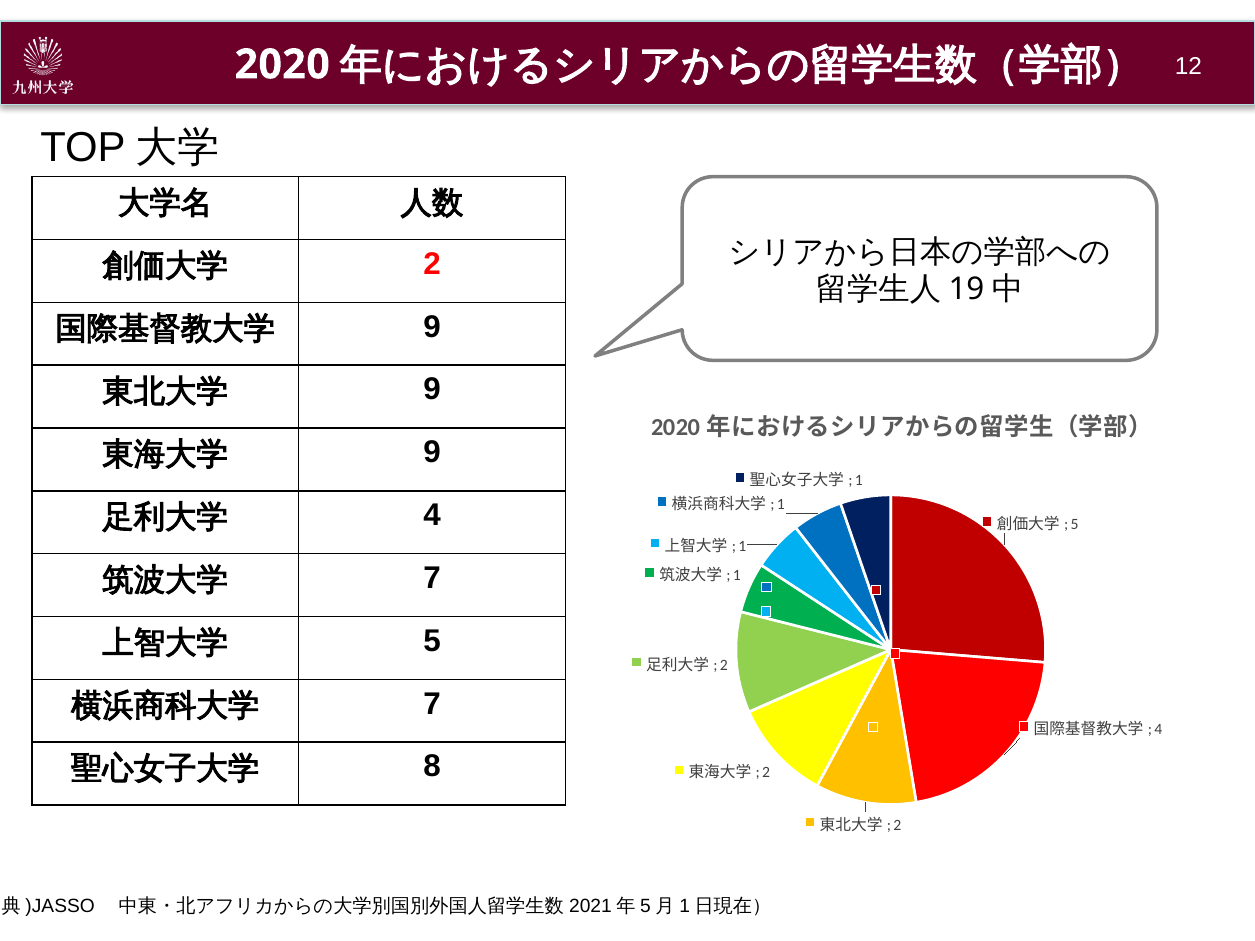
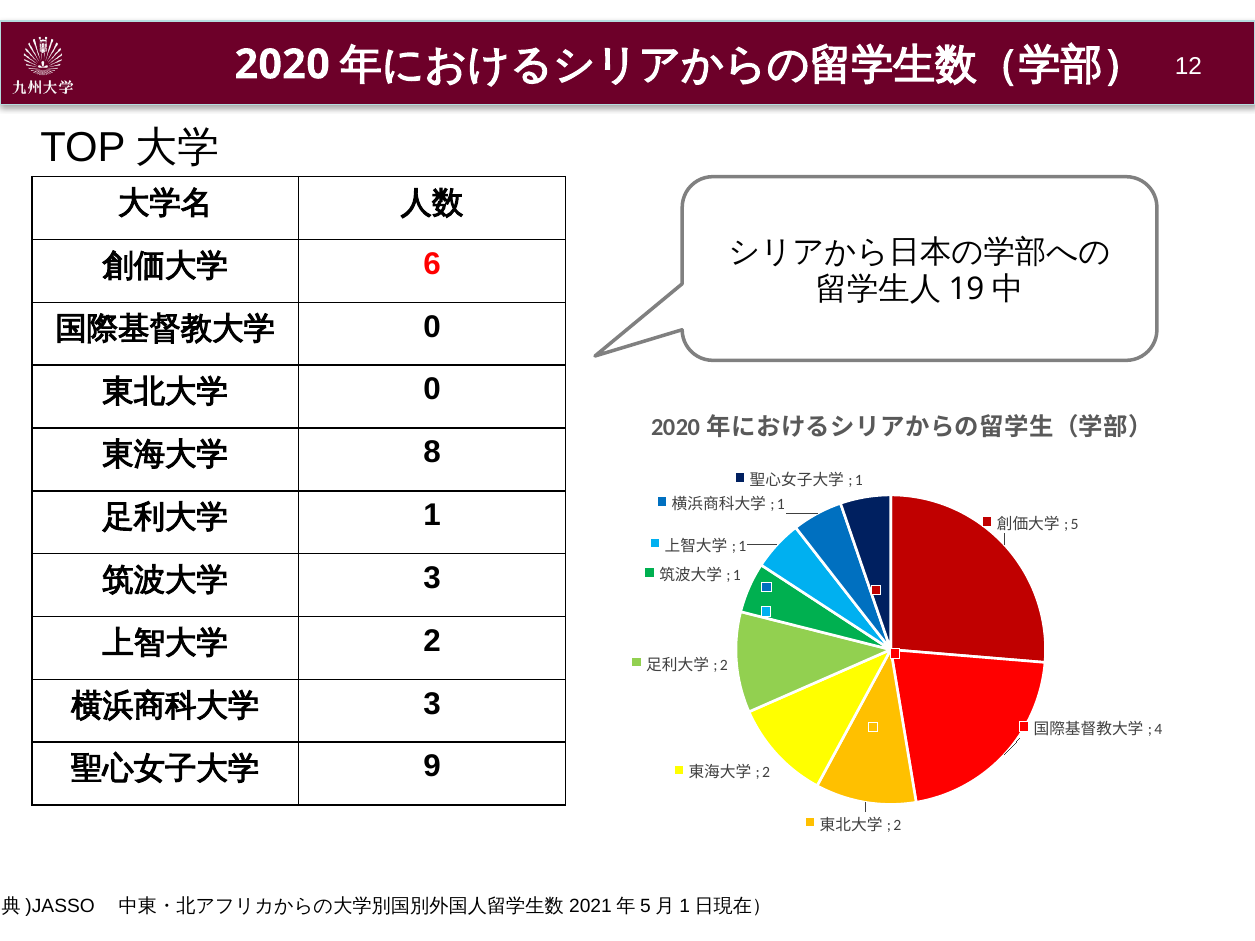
2: 2 -> 6 (432, 264)
9: 9 -> 0 (432, 327)
9: 9 -> 0 (432, 390)
9: 9 -> 8 (432, 453)
4: 4 -> 1 (432, 515)
7: 7 -> 3 (432, 578)
5: 5 -> 2 (432, 641)
7: 7 -> 3 (432, 704)
8: 8 -> 9 (432, 767)
